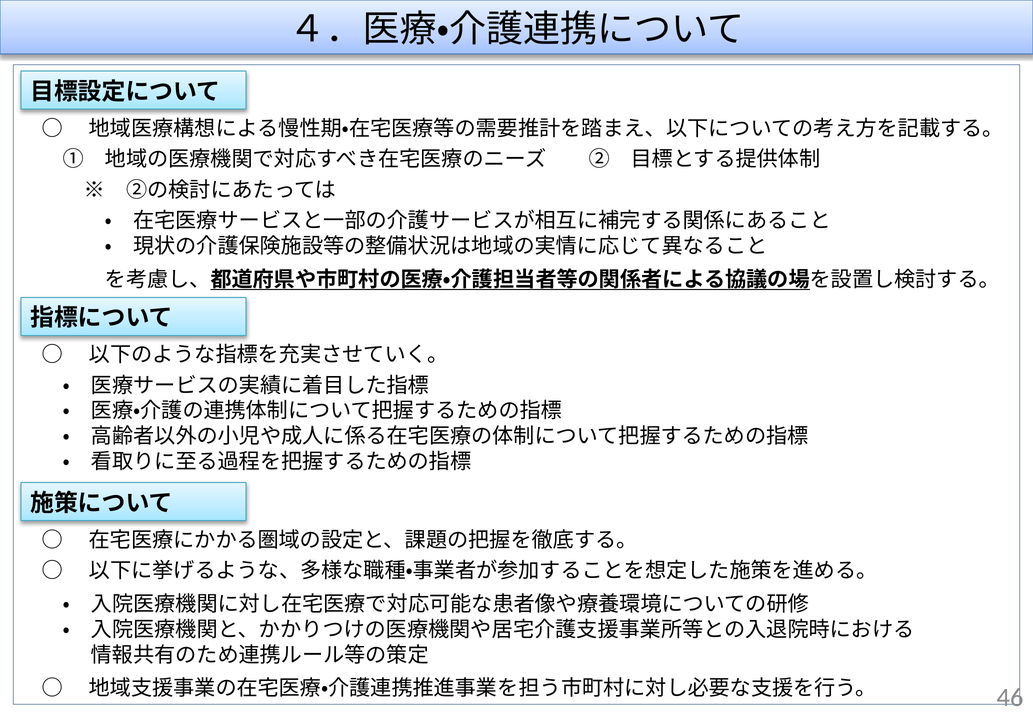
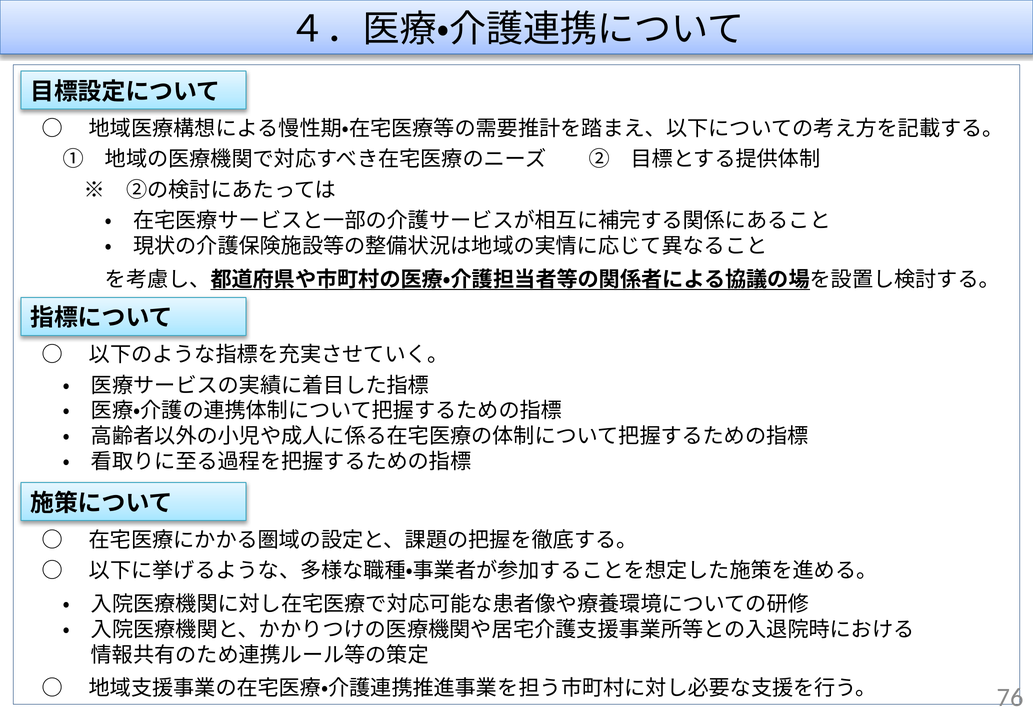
46: 46 -> 76 (1010, 698)
